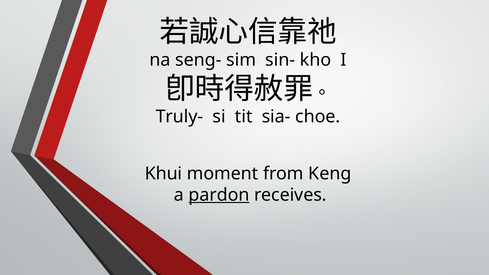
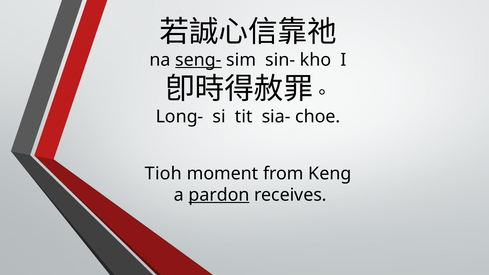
seng- underline: none -> present (198, 60)
Truly-: Truly- -> Long- (180, 117)
Khui: Khui -> Tioh (163, 174)
